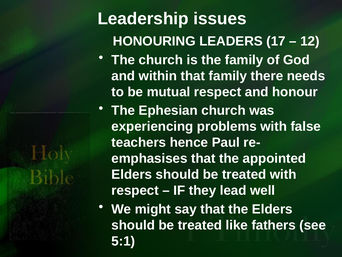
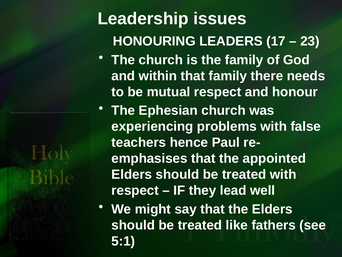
12: 12 -> 23 (310, 41)
